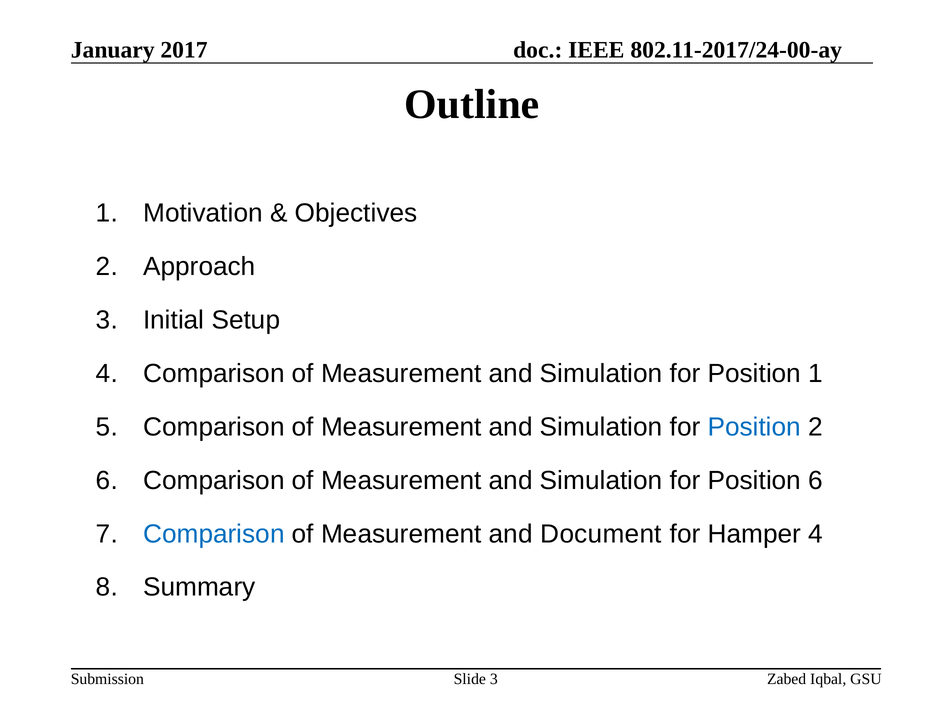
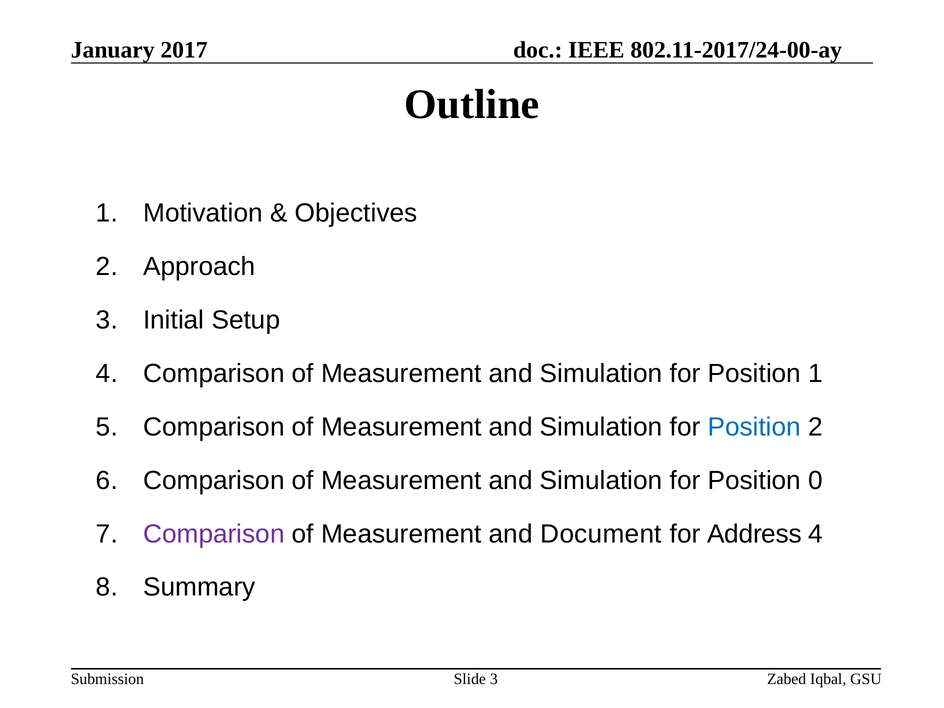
Position 6: 6 -> 0 (816, 480)
Comparison colour: blue -> purple (214, 534)
Hamper: Hamper -> Address (754, 534)
